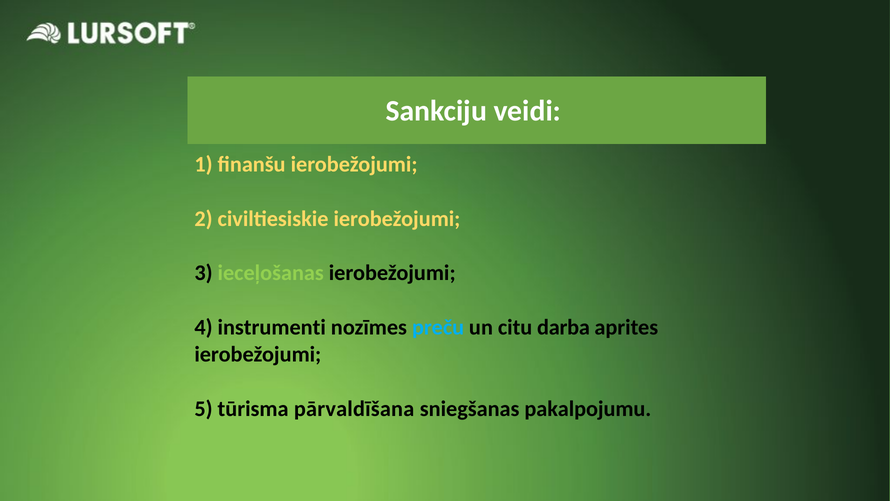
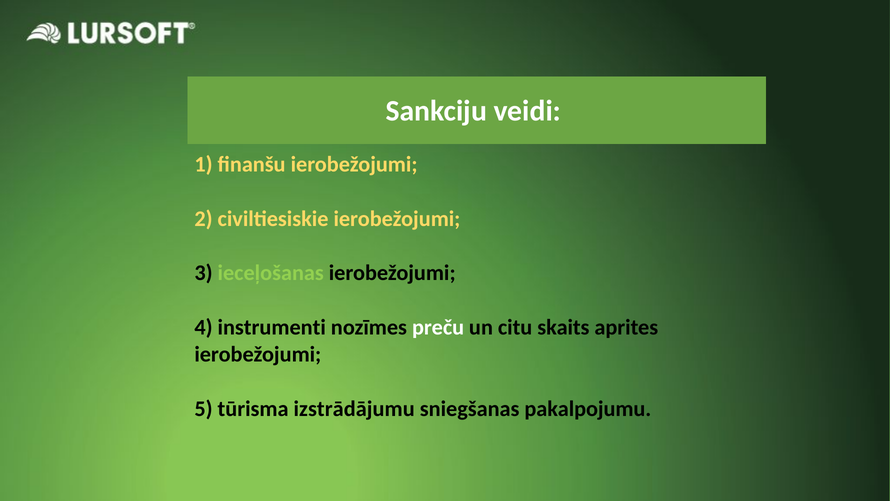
preču colour: light blue -> white (438, 327)
darba: darba -> skaits (563, 327)
pārvaldīšana: pārvaldīšana -> izstrādājumu (354, 409)
